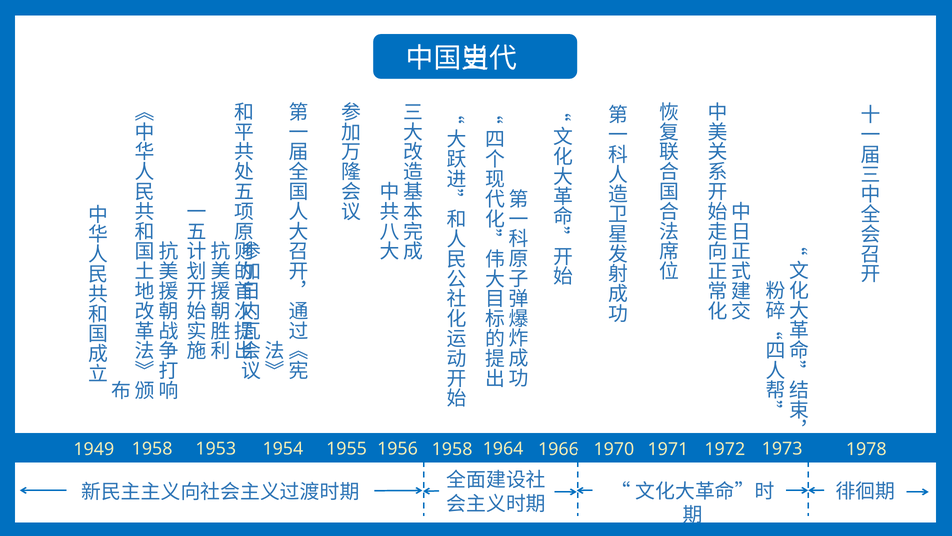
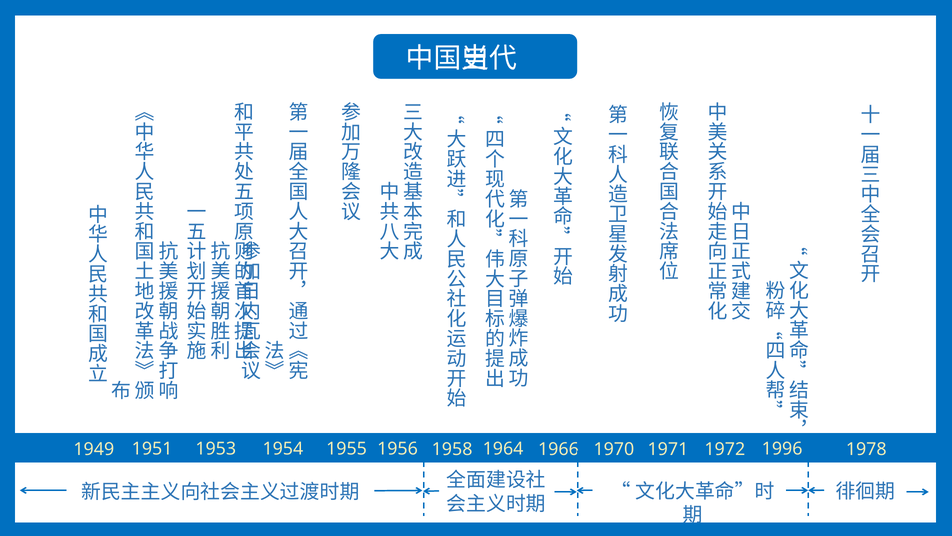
1958: 1958 -> 1951 (152, 448)
1973: 1973 -> 1996 (782, 448)
